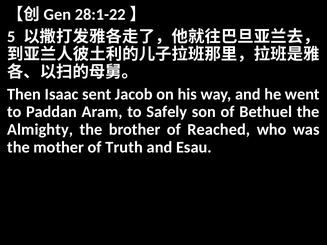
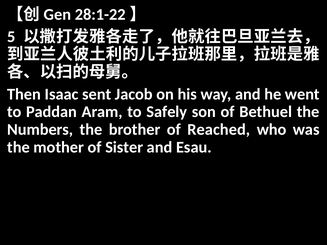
Almighty: Almighty -> Numbers (40, 130)
Truth: Truth -> Sister (124, 147)
